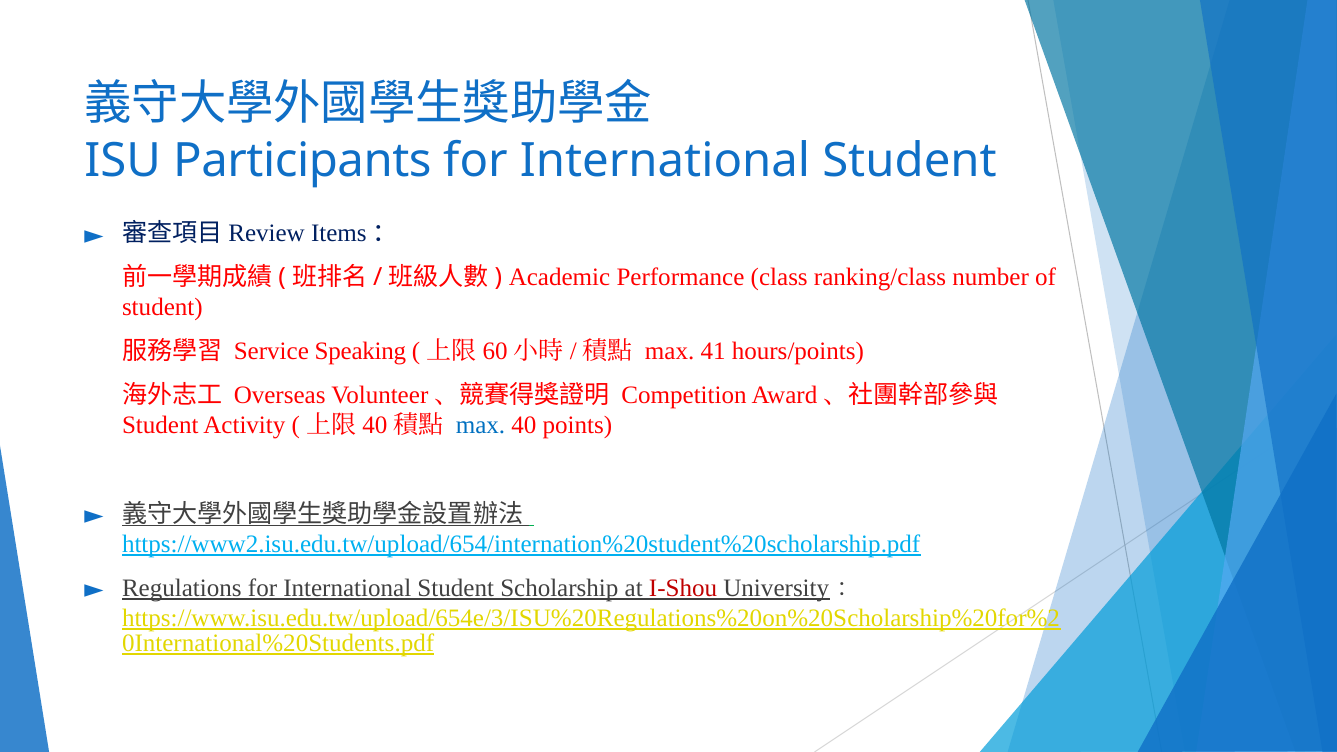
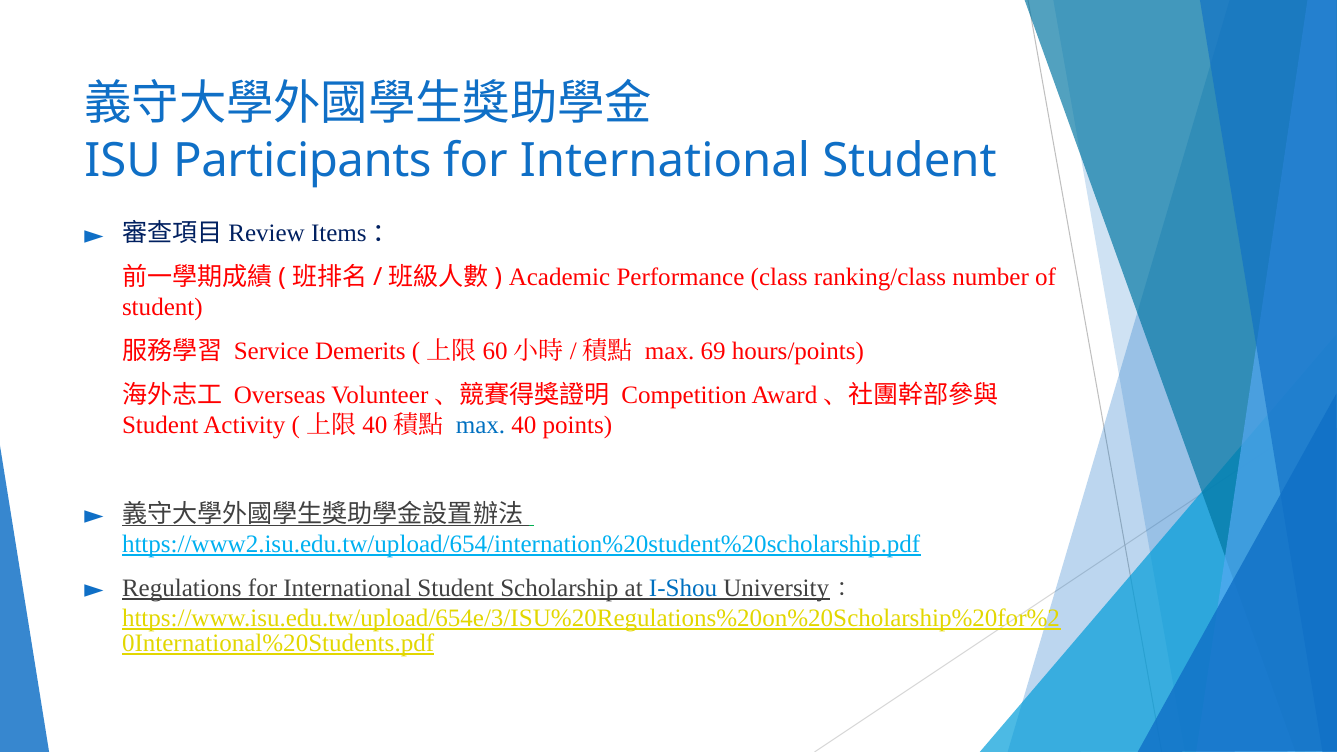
Speaking: Speaking -> Demerits (360, 352)
41: 41 -> 69 (713, 352)
I-Shou colour: red -> blue (683, 588)
